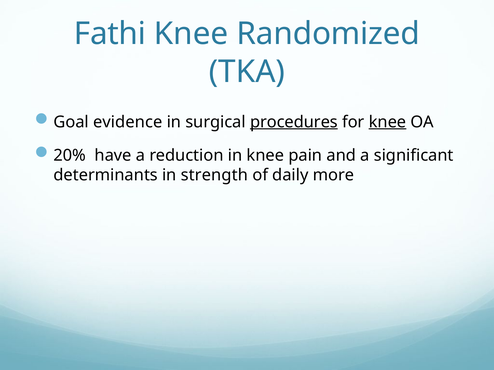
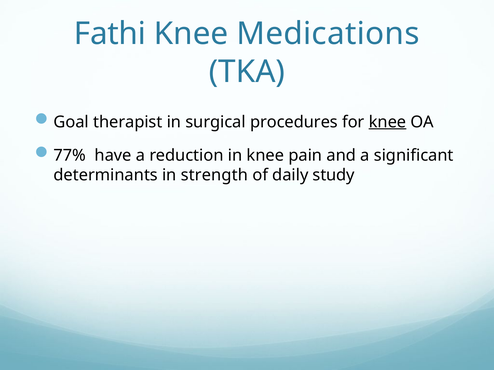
Randomized: Randomized -> Medications (328, 34)
evidence: evidence -> therapist (128, 122)
procedures underline: present -> none (294, 122)
20%: 20% -> 77% (70, 156)
more: more -> study (334, 175)
